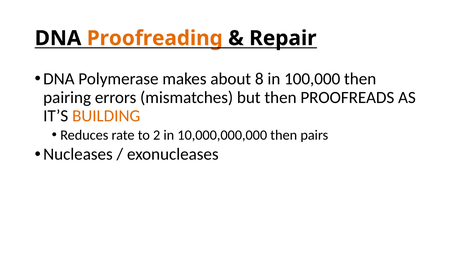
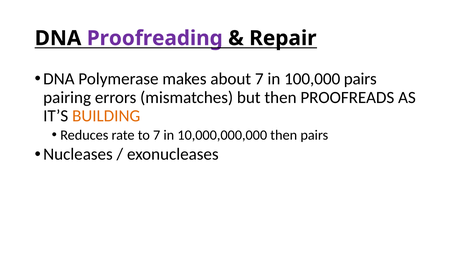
Proofreading colour: orange -> purple (155, 38)
about 8: 8 -> 7 (259, 79)
100,000 then: then -> pairs (360, 79)
to 2: 2 -> 7 (157, 135)
